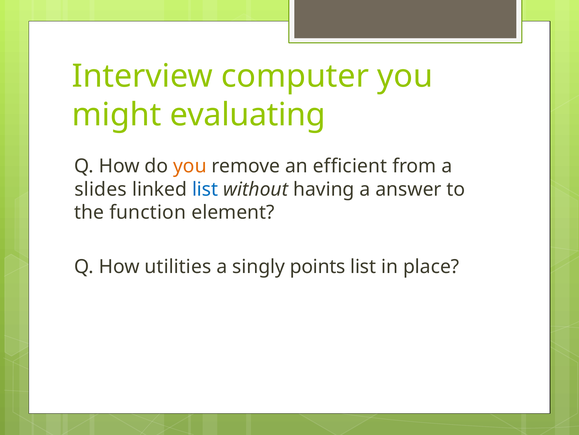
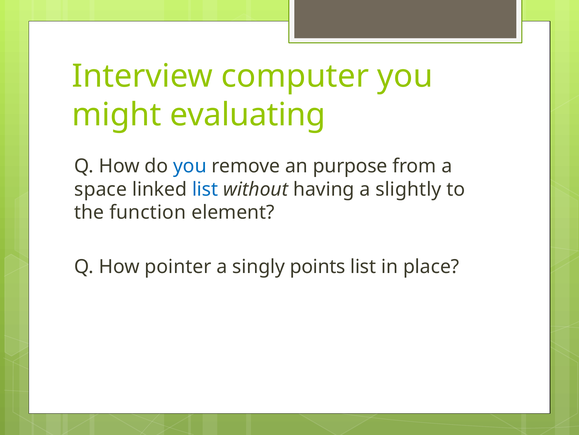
you colour: orange -> blue (190, 166)
efficient: efficient -> purpose (350, 166)
slides: slides -> space (101, 189)
answer: answer -> slightly (408, 189)
utilities: utilities -> pointer (178, 266)
